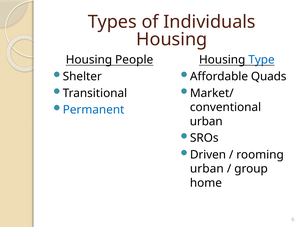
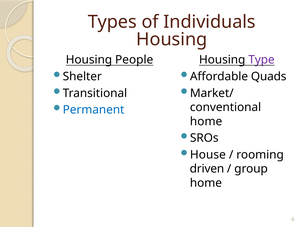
Type colour: blue -> purple (262, 60)
urban: urban -> home (206, 122)
Driven: Driven -> House (208, 155)
urban: urban -> driven (207, 169)
